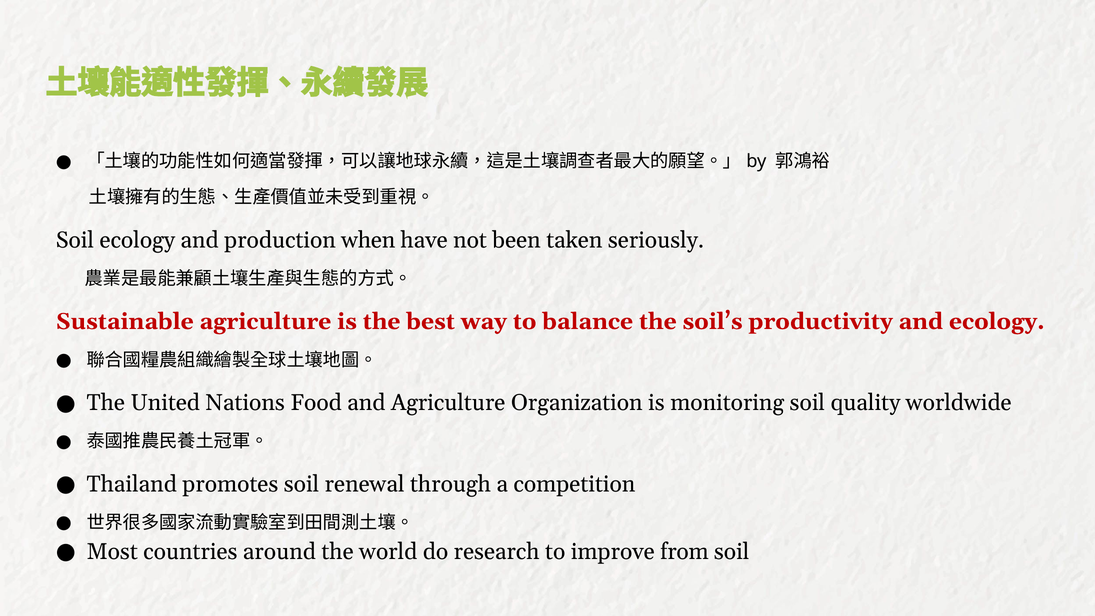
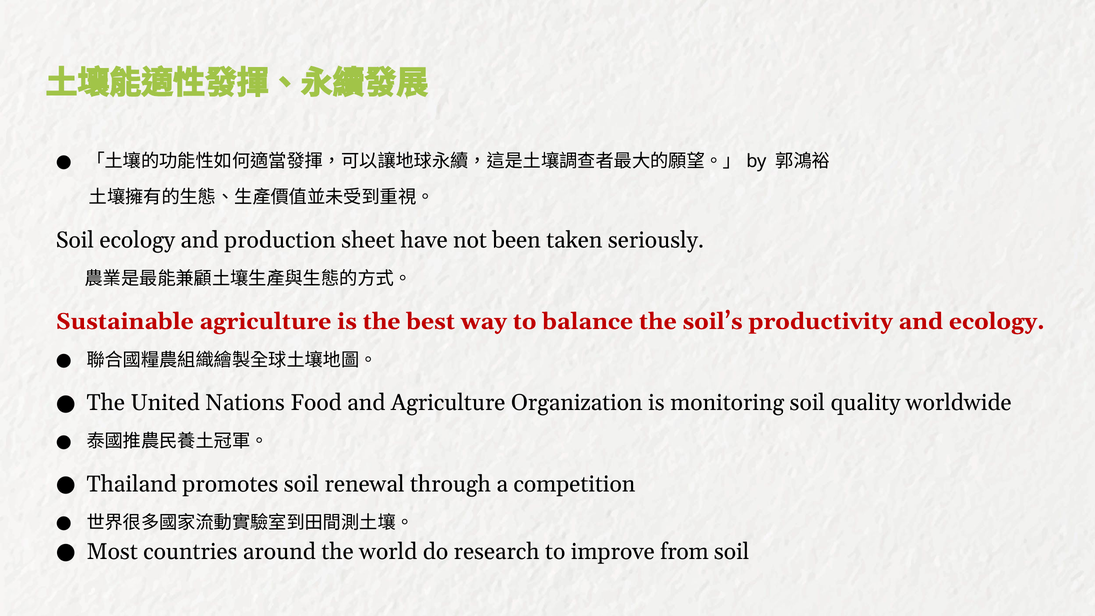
when: when -> sheet (368, 240)
